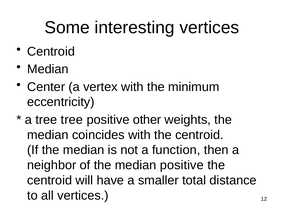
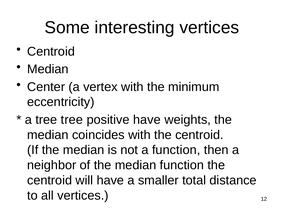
positive other: other -> have (147, 120)
median positive: positive -> function (182, 165)
